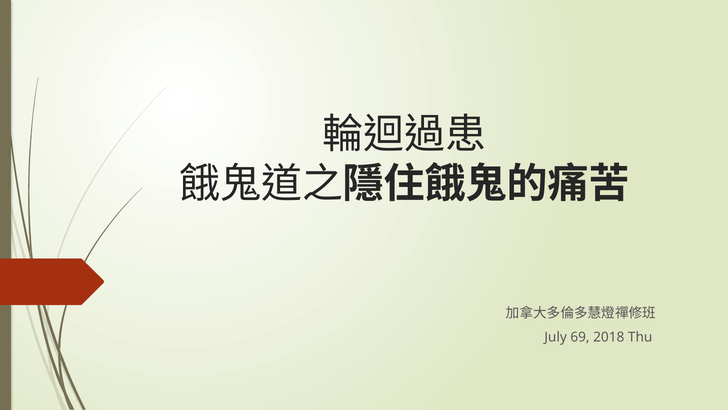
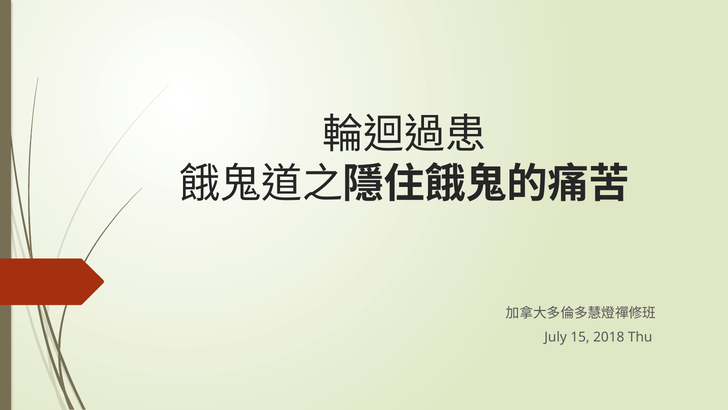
69: 69 -> 15 (580, 337)
